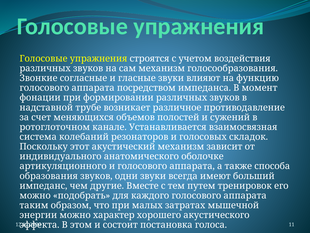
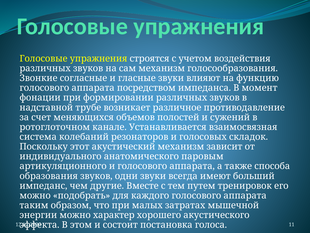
оболочке: оболочке -> паровым (202, 156)
